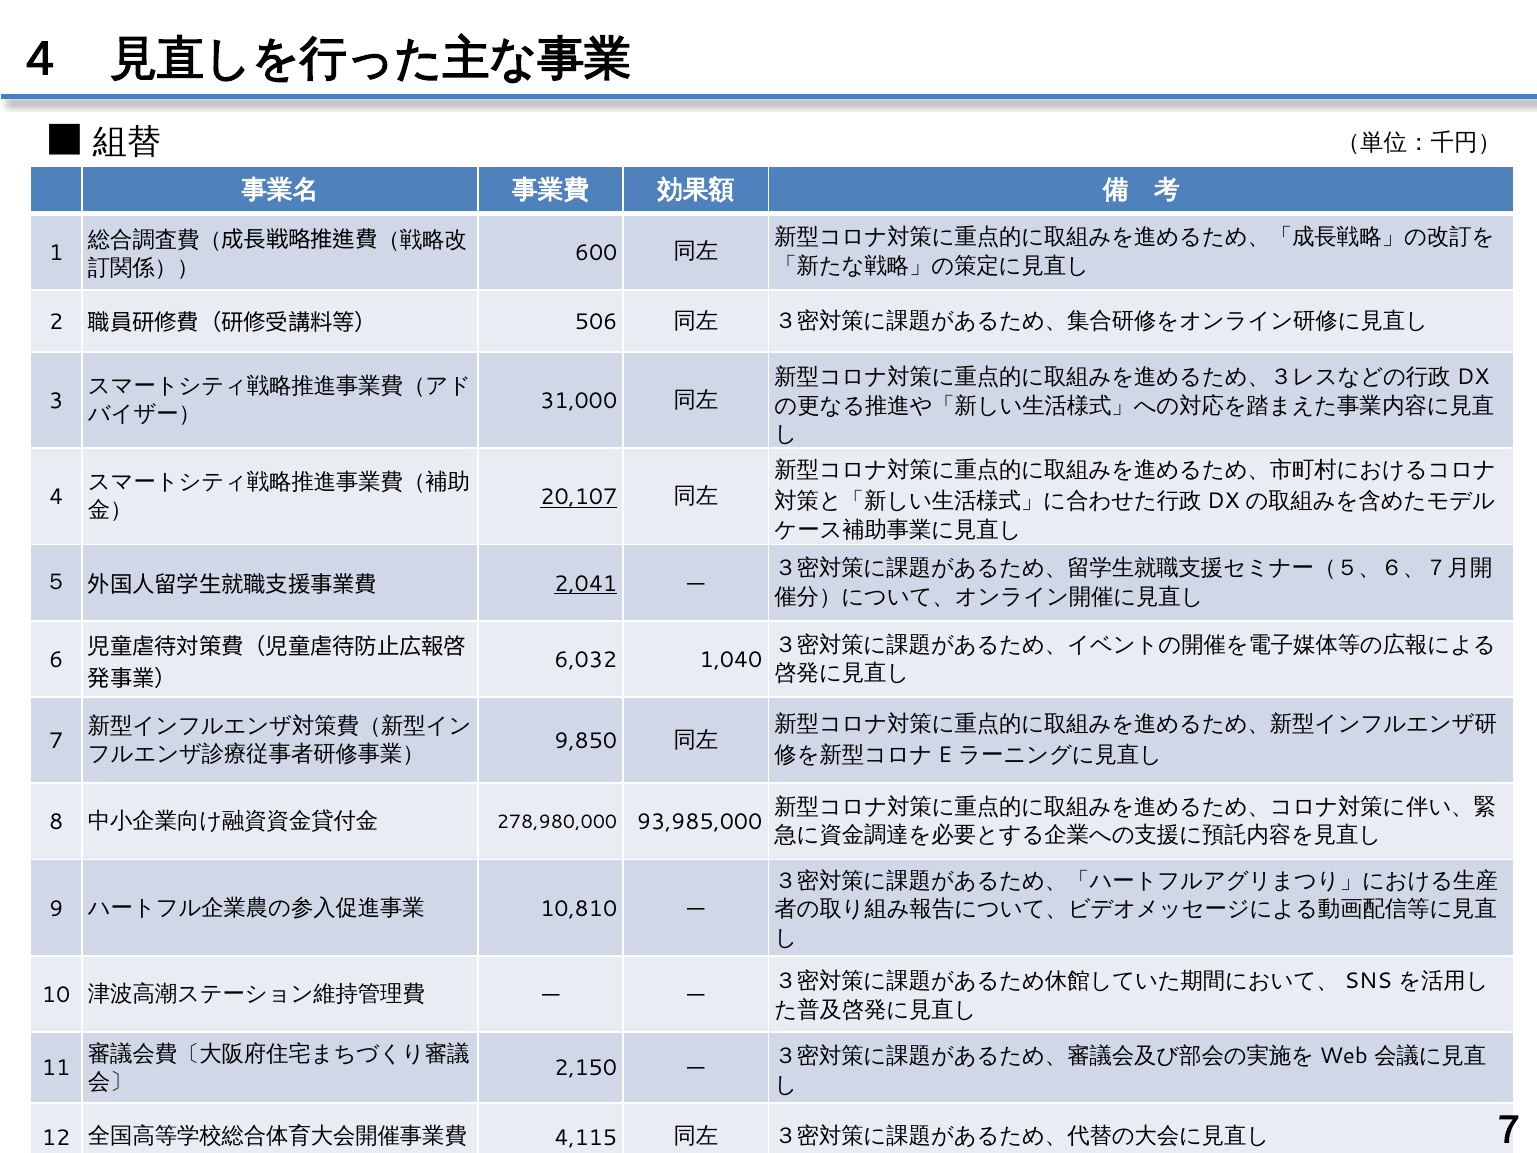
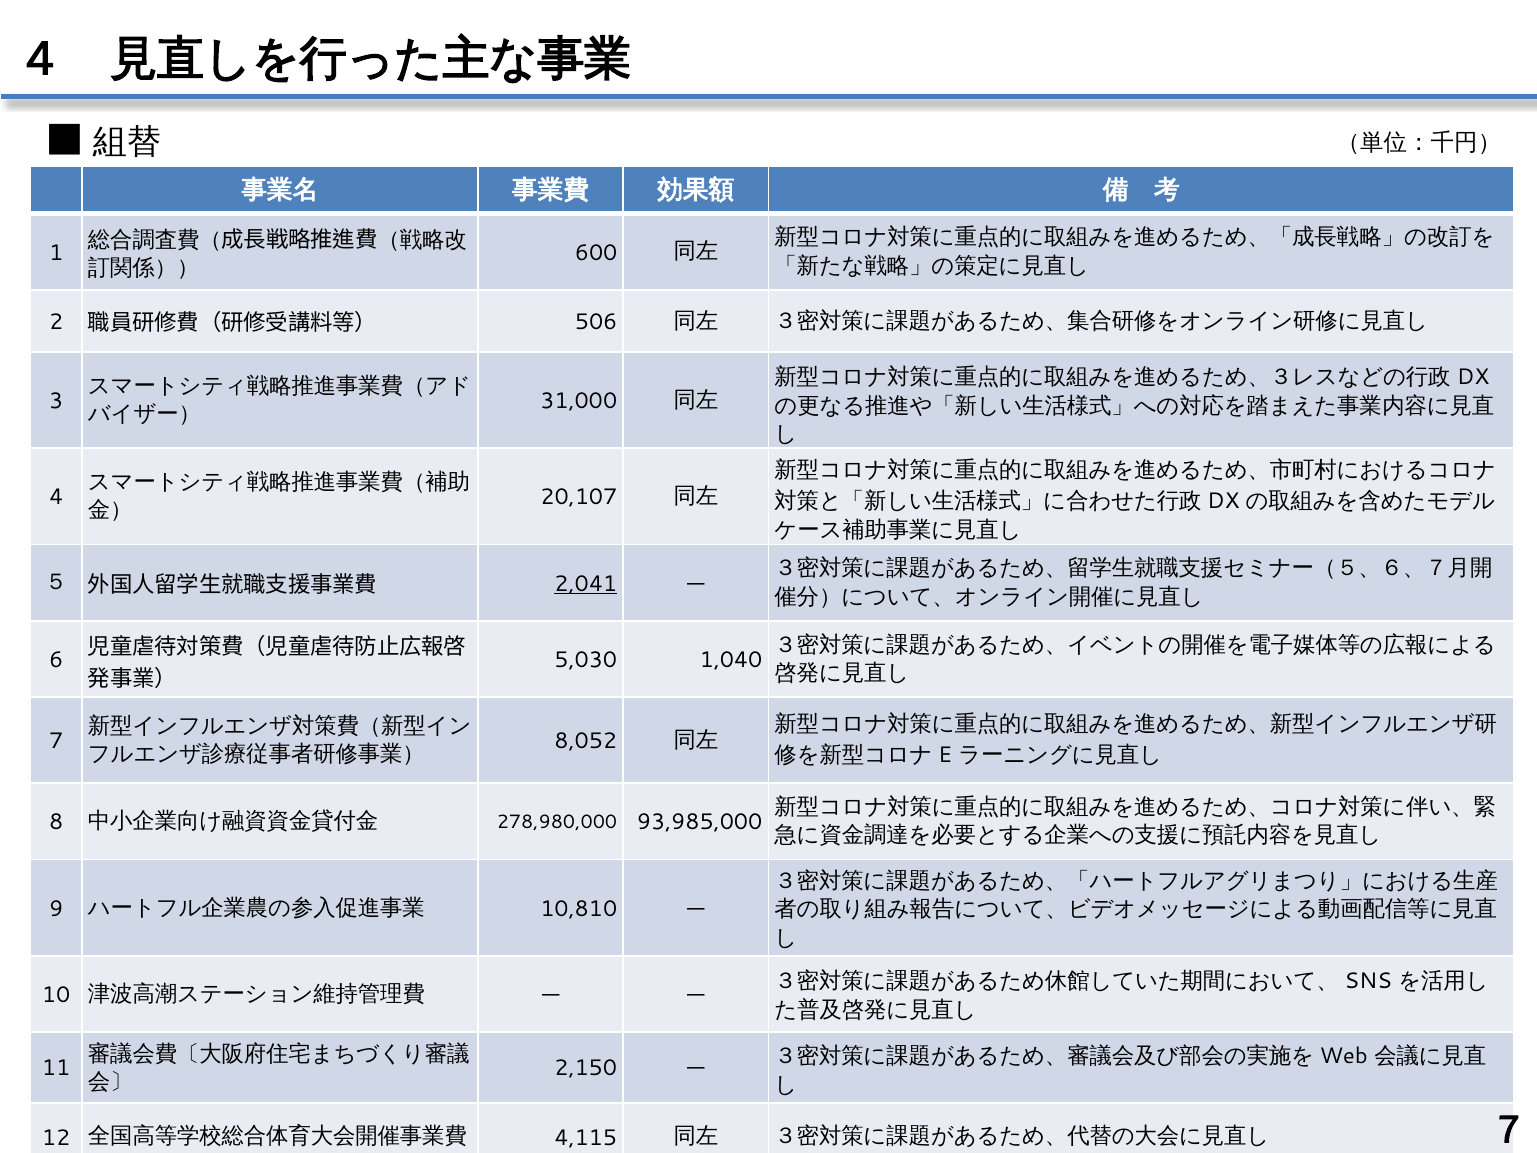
20,107 underline: present -> none (579, 497)
6,032: 6,032 -> 5,030 (586, 660)
9,850: 9,850 -> 8,052 (586, 741)
